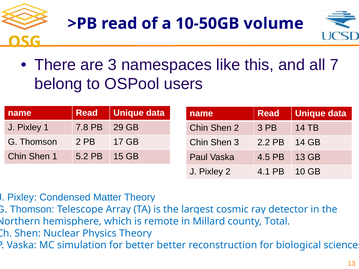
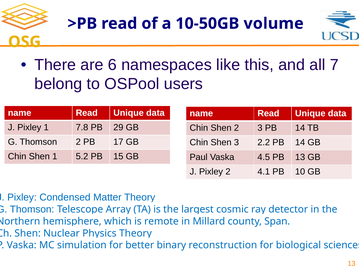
are 3: 3 -> 6 (112, 65)
Total: Total -> Span (277, 221)
better better: better -> binary (171, 245)
